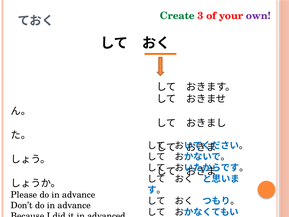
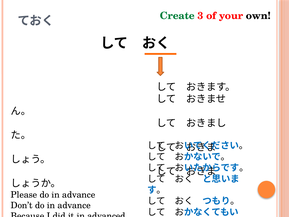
own colour: purple -> black (258, 16)
